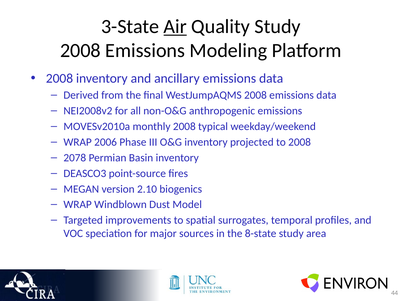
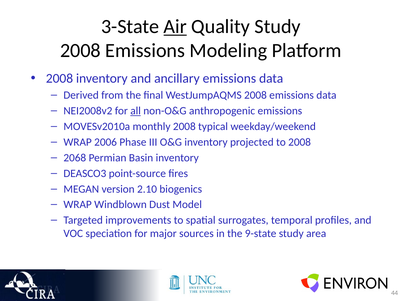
all underline: none -> present (136, 111)
2078: 2078 -> 2068 (75, 158)
8-state: 8-state -> 9-state (261, 234)
